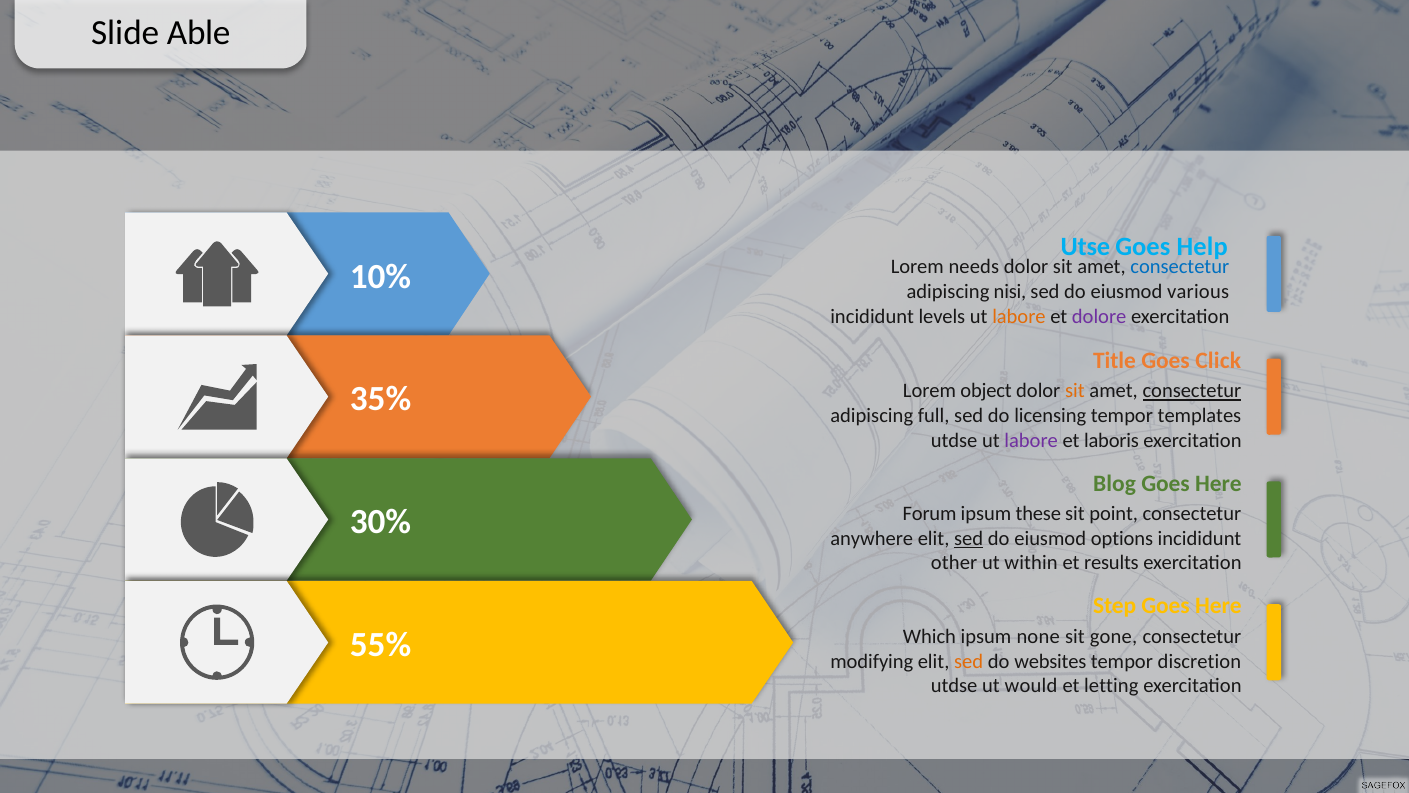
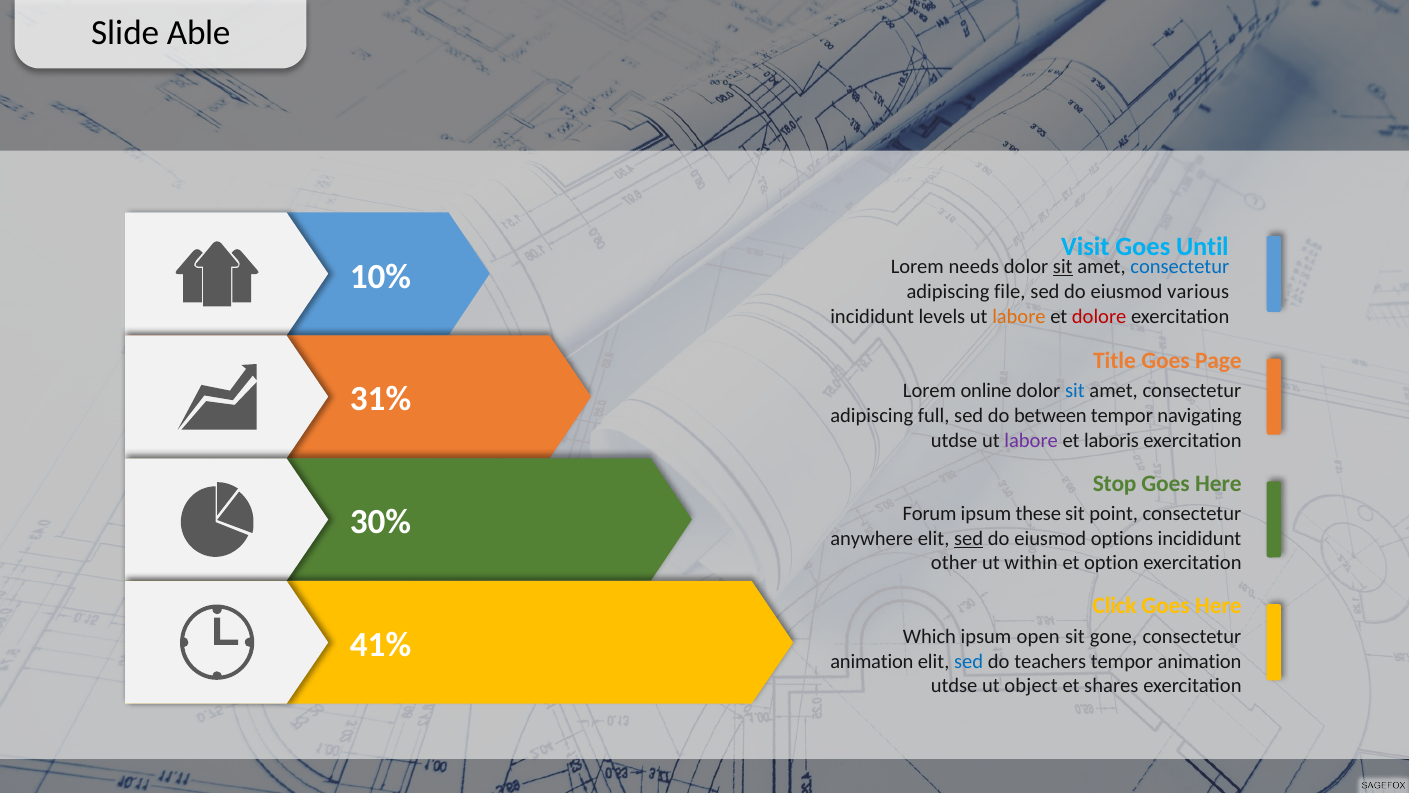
Utse: Utse -> Visit (1085, 246)
Help: Help -> Until (1202, 246)
sit underline: none -> present (1063, 267)
nisi: nisi -> file (1010, 292)
dolore colour: purple -> red (1099, 316)
Click: Click -> Page (1218, 360)
object: object -> online (986, 391)
sit colour: orange -> blue (1075, 391)
consectetur underline: present -> none (1192, 391)
35%: 35% -> 31% (381, 399)
licensing: licensing -> between (1050, 415)
templates: templates -> navigating (1200, 415)
Blog: Blog -> Stop (1115, 483)
results: results -> option (1111, 563)
Step: Step -> Click (1115, 606)
none: none -> open (1038, 636)
55%: 55% -> 41% (381, 644)
modifying: modifying -> animation (872, 661)
sed colour: orange -> blue (969, 661)
websites: websites -> teachers (1050, 661)
tempor discretion: discretion -> animation (1200, 661)
would: would -> object (1031, 686)
letting: letting -> shares (1111, 686)
